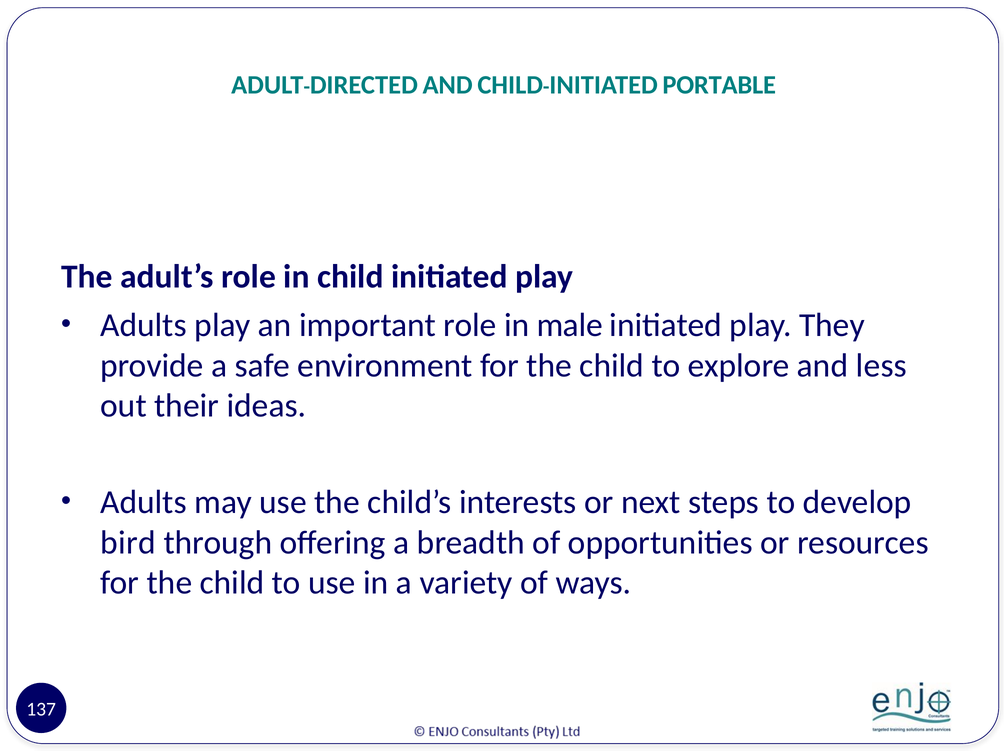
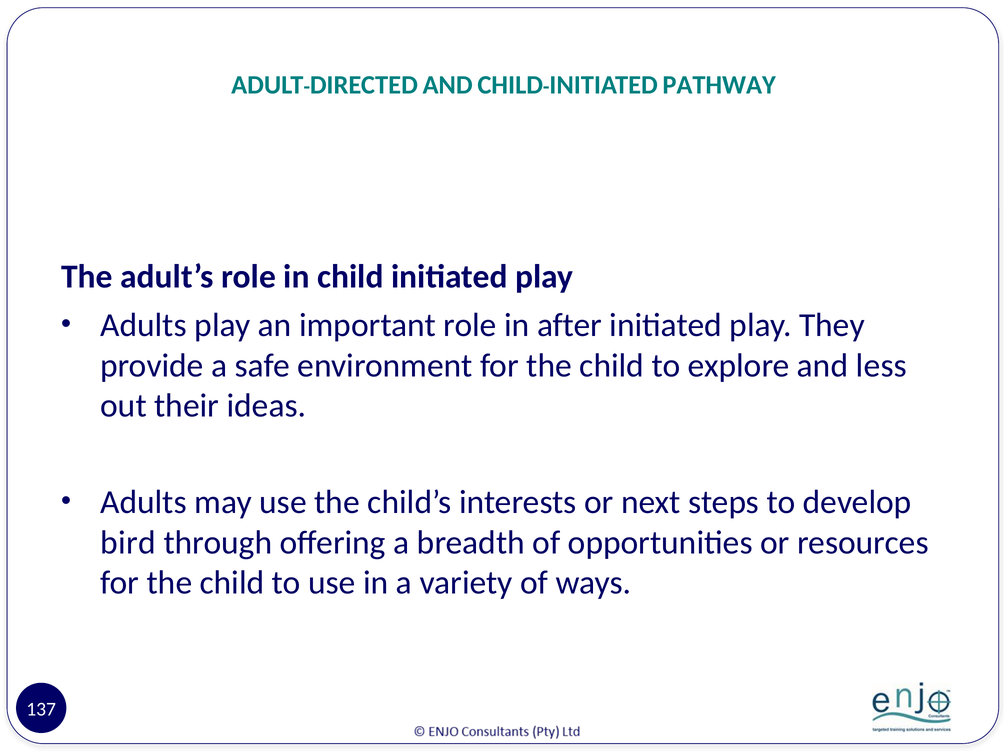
PORTABLE: PORTABLE -> PATHWAY (719, 85)
male: male -> after (570, 325)
